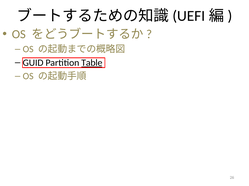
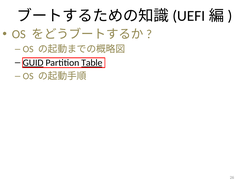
GUID underline: none -> present (33, 63)
